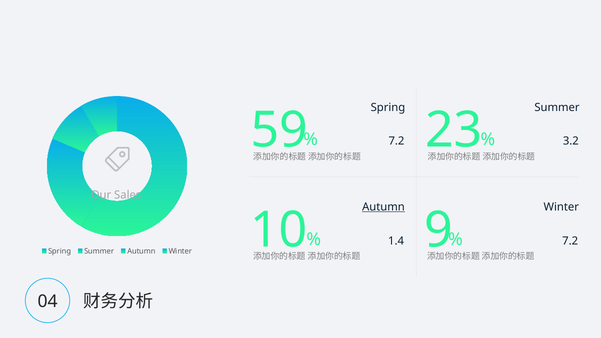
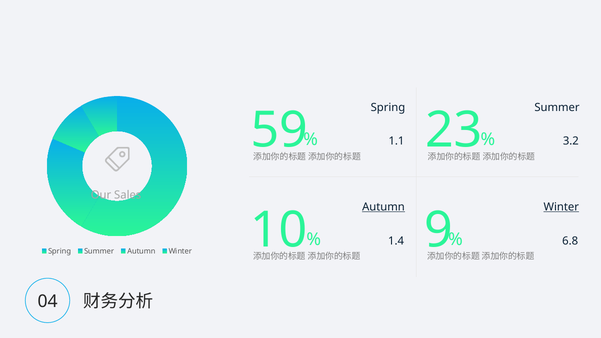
7.2: 7.2 -> 1.1 (396, 141)
Winter underline: none -> present (561, 207)
7.2: 7.2 -> 6.8 (570, 241)
